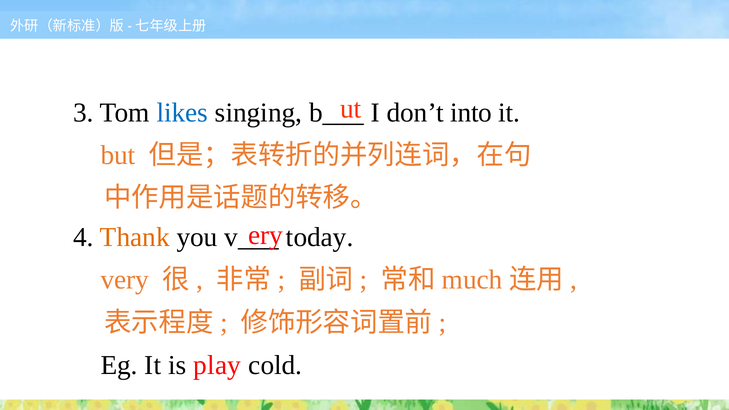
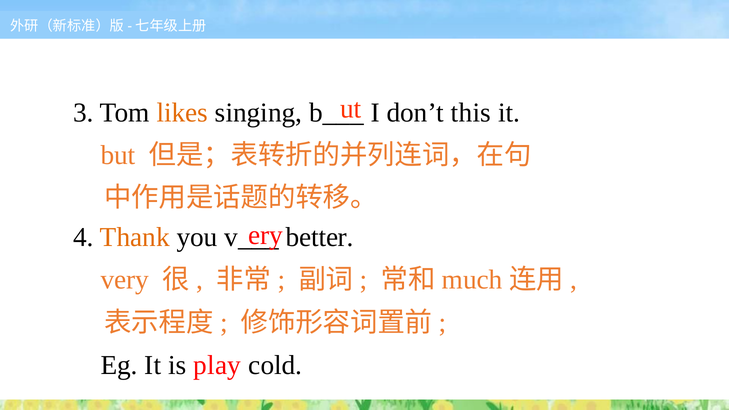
likes colour: blue -> orange (182, 113)
into: into -> this (471, 113)
today: today -> better (320, 237)
